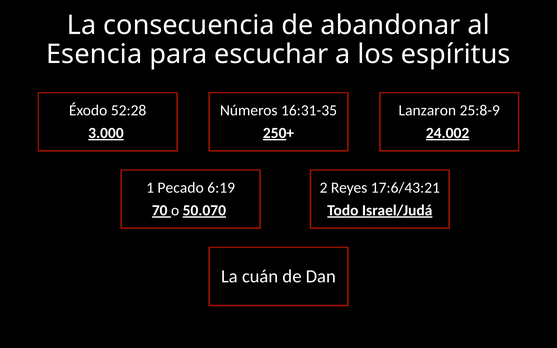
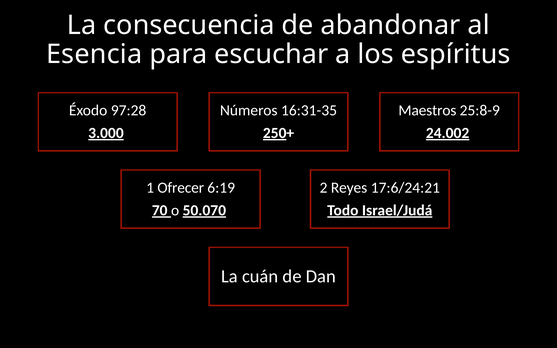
52:28: 52:28 -> 97:28 (129, 110)
Lanzaron: Lanzaron -> Maestros (427, 110)
Pecado: Pecado -> Ofrecer (181, 188)
17:6/43:21: 17:6/43:21 -> 17:6/24:21 (405, 188)
